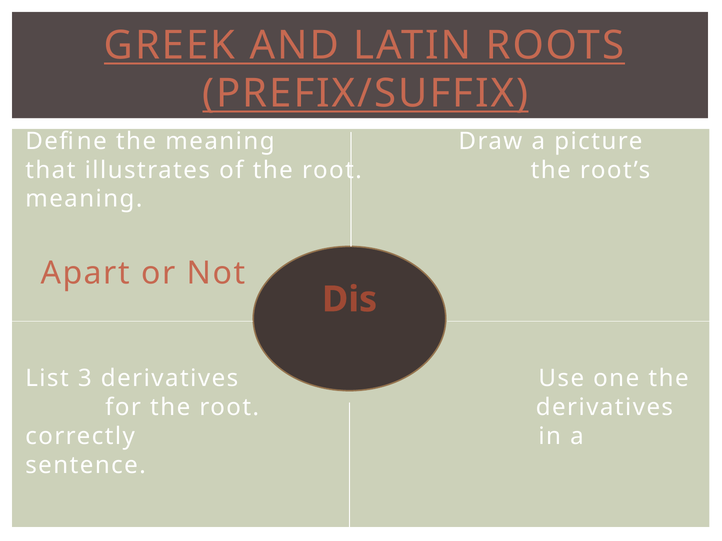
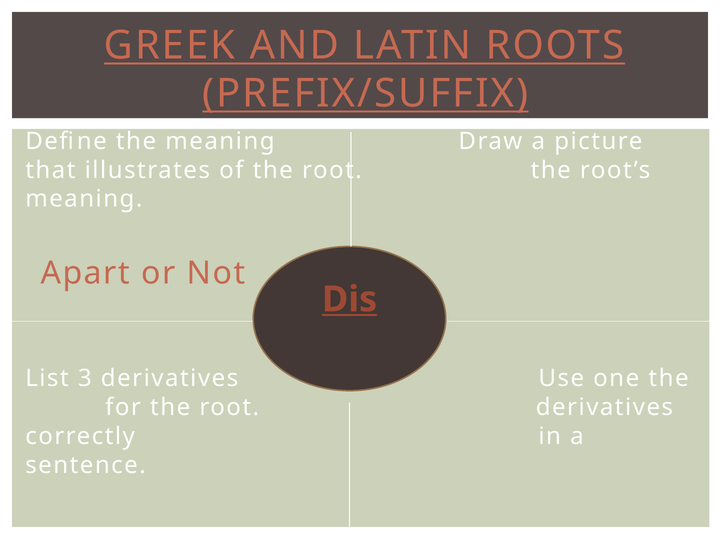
Dis underline: none -> present (350, 300)
